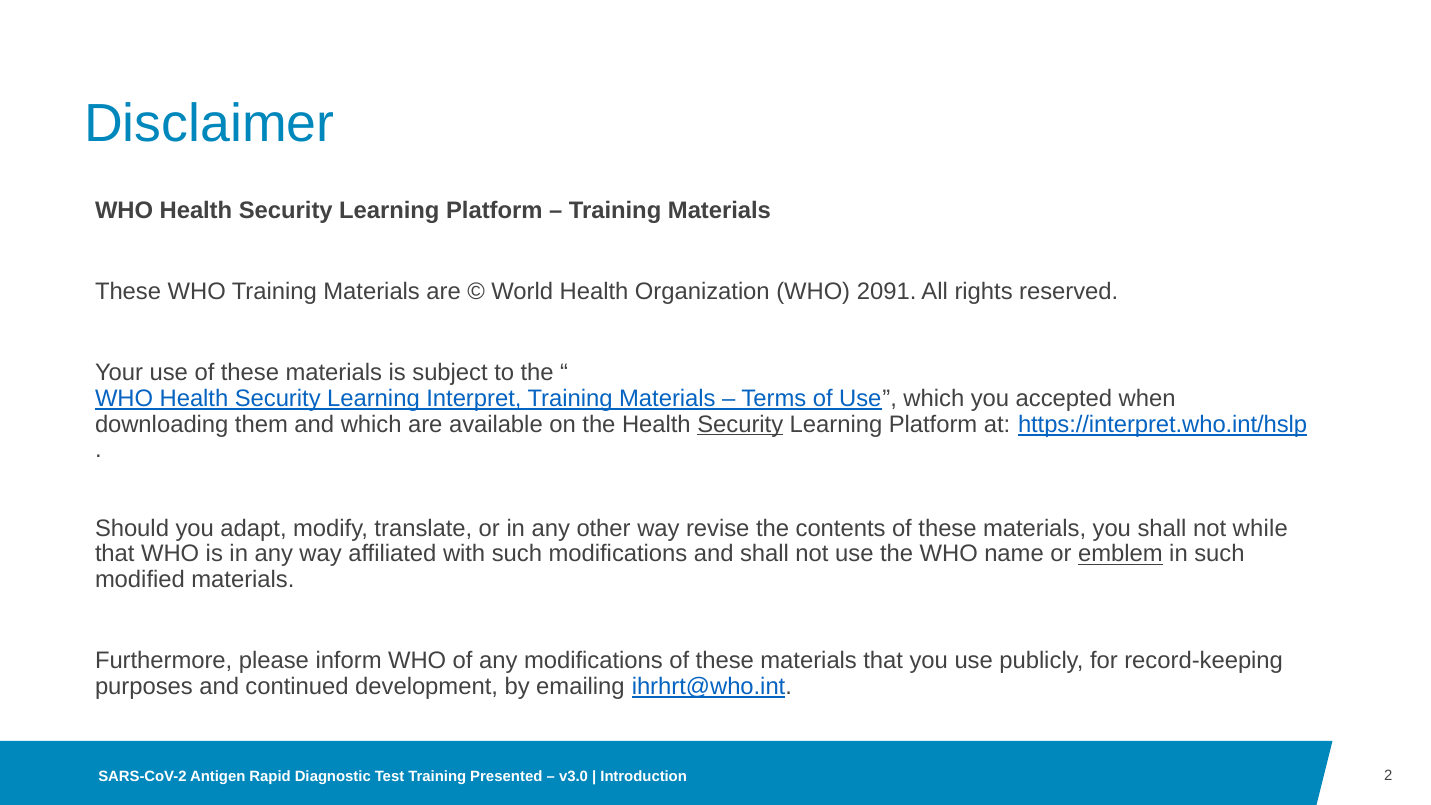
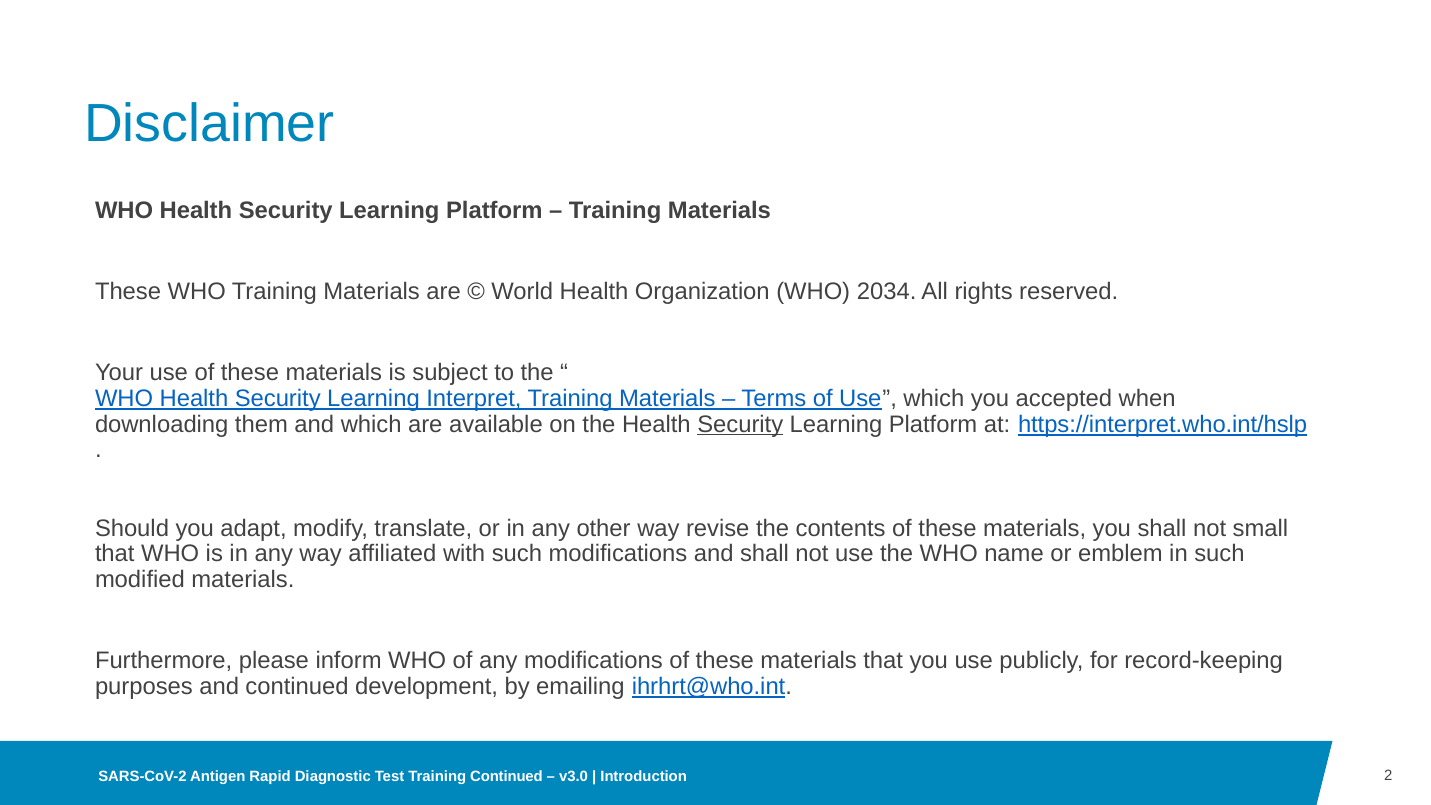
2091: 2091 -> 2034 (887, 292)
while: while -> small (1260, 528)
emblem underline: present -> none (1120, 554)
Training Presented: Presented -> Continued (506, 777)
